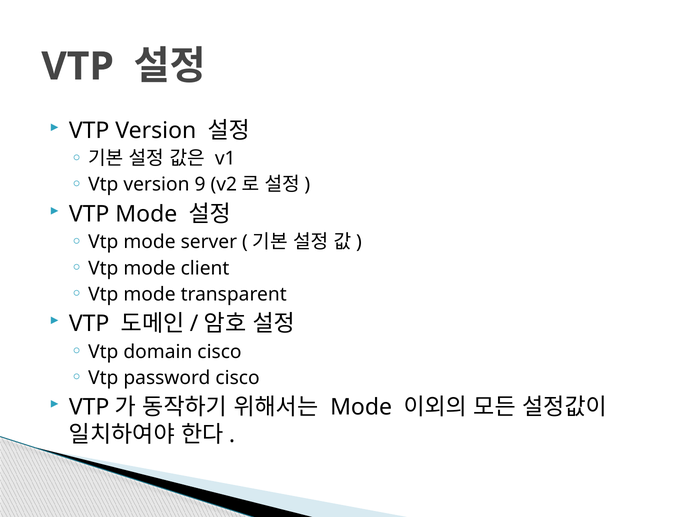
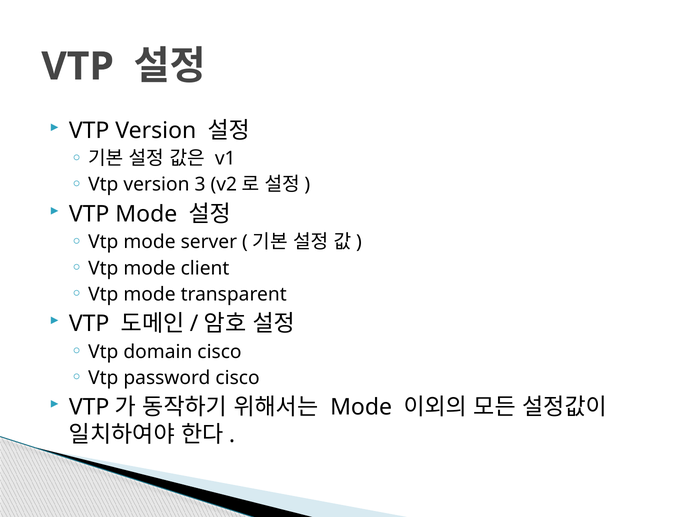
9: 9 -> 3 (200, 185)
